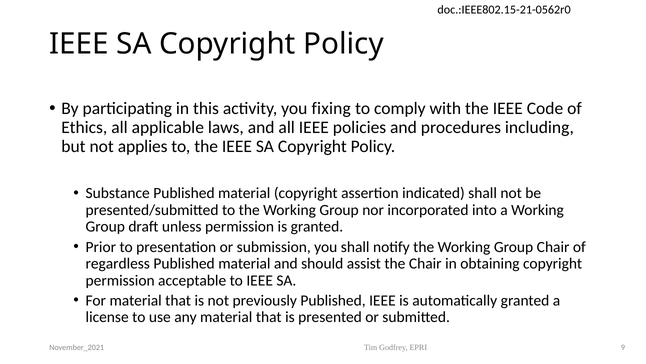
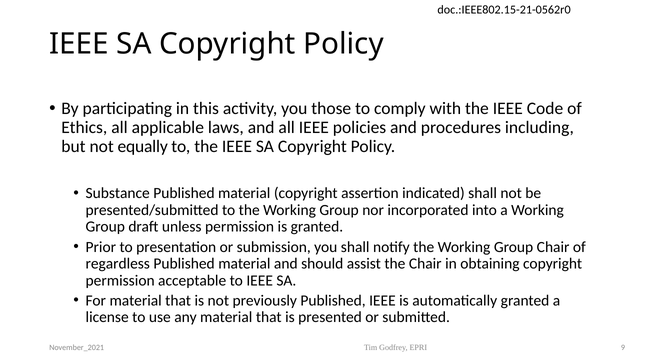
fixing: fixing -> those (331, 108)
applies: applies -> equally (143, 146)
